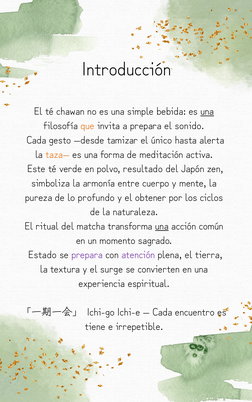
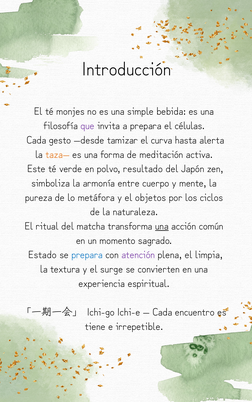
chawan: chawan -> monjes (70, 111)
una underline: present -> none (207, 111)
que colour: orange -> purple (88, 126)
sonido: sonido -> células (190, 126)
único: único -> curva (162, 140)
profundo: profundo -> metáfora (96, 198)
obtener: obtener -> objetos (151, 198)
prepara colour: purple -> blue (87, 255)
tierra: tierra -> limpia (209, 255)
